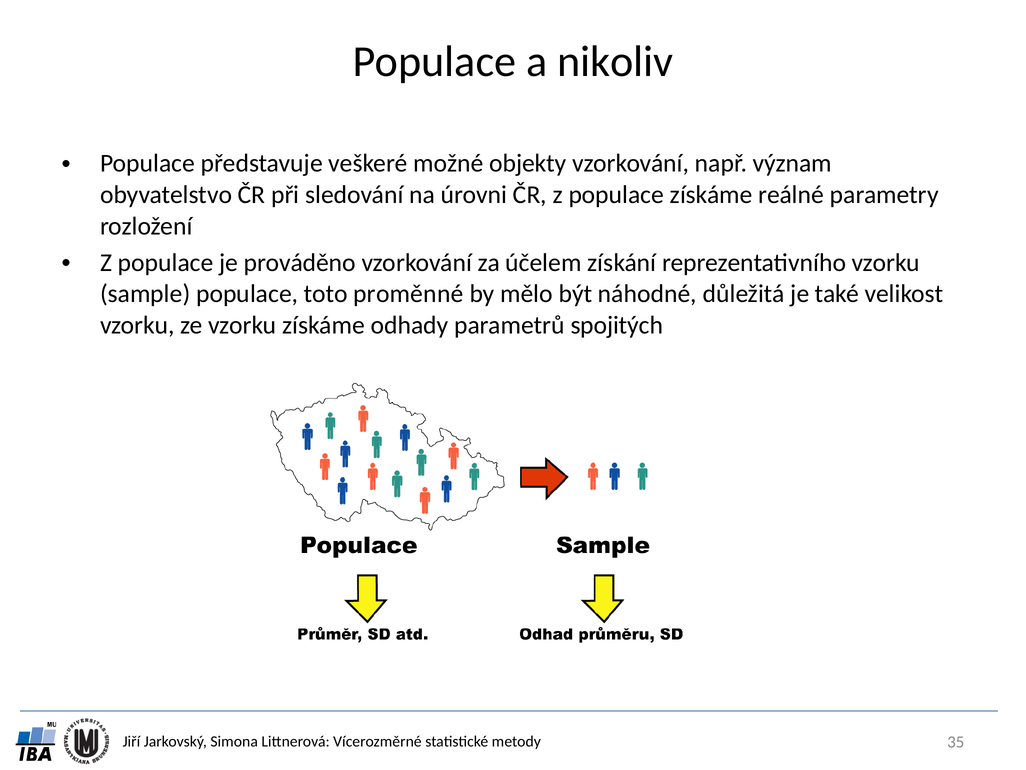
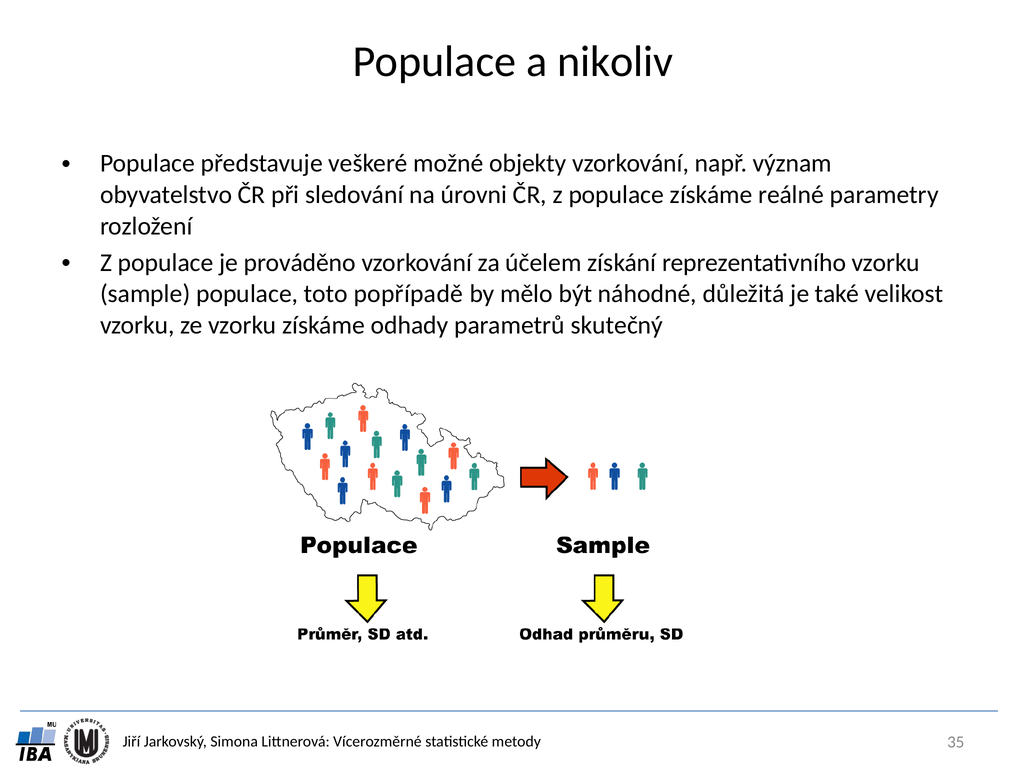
proměnné: proměnné -> popřípadě (408, 294)
spojitých: spojitých -> skutečný (617, 325)
